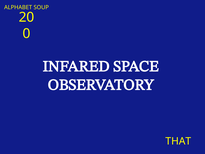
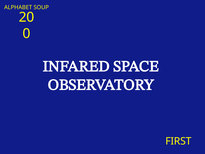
THAT: THAT -> FIRST (178, 141)
